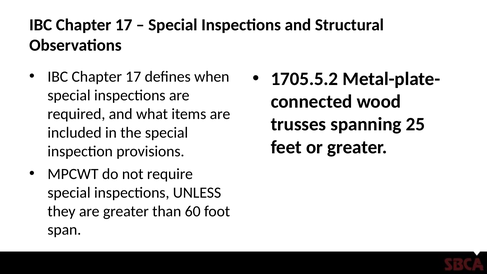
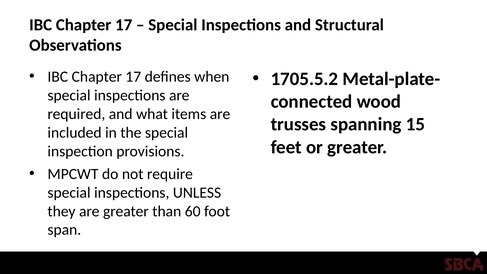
25: 25 -> 15 (415, 124)
